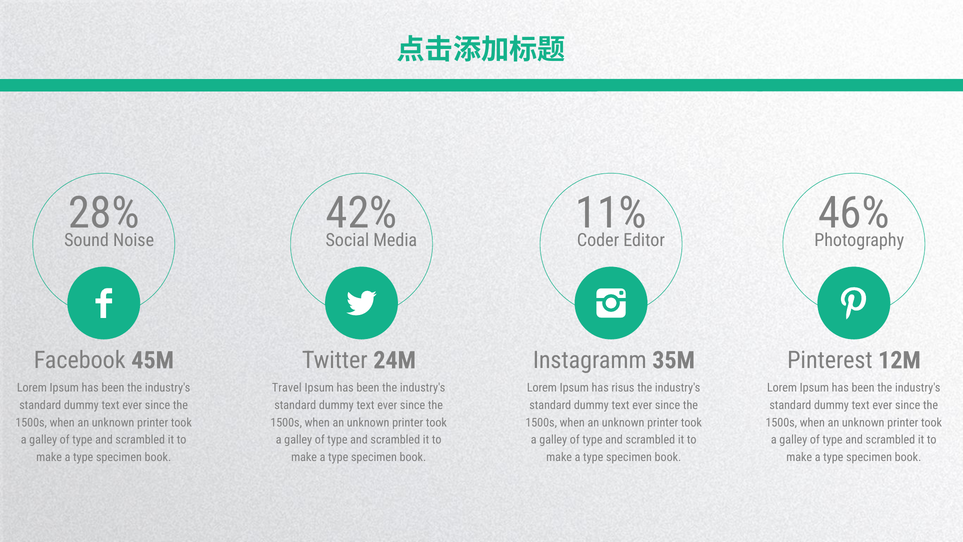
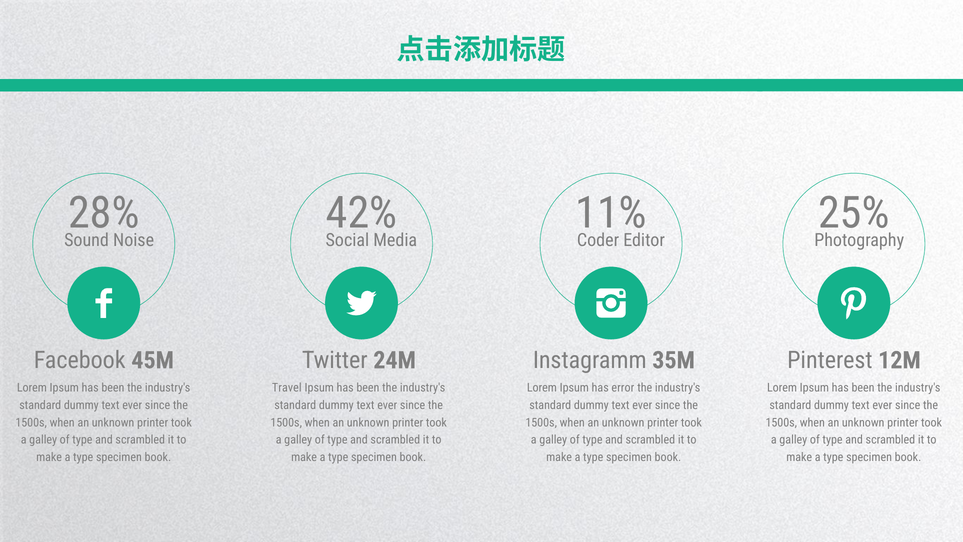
46%: 46% -> 25% (854, 213)
risus: risus -> error (623, 388)
